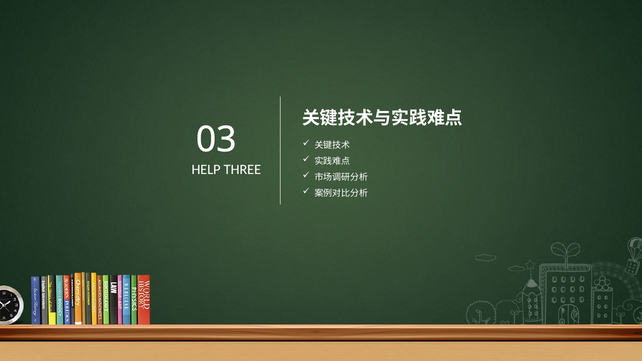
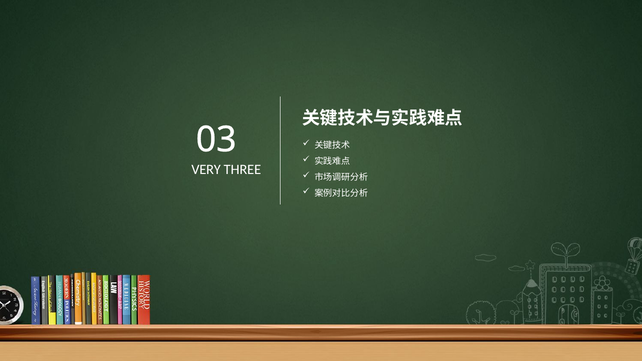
HELP: HELP -> VERY (206, 169)
